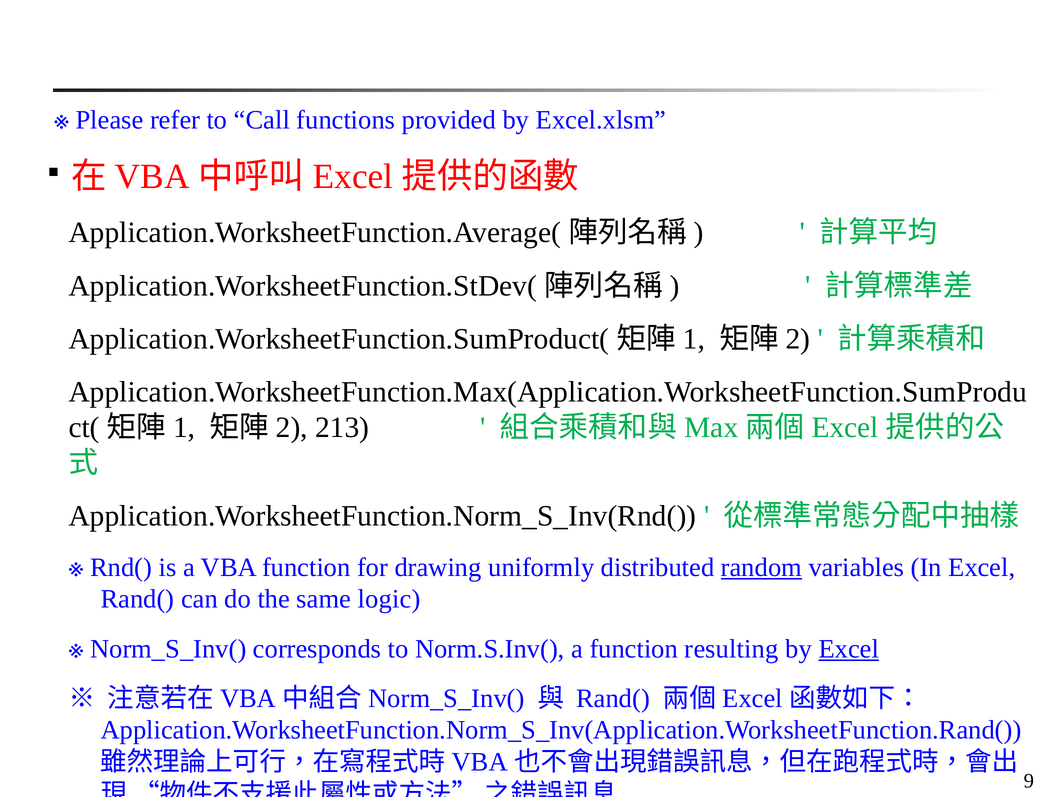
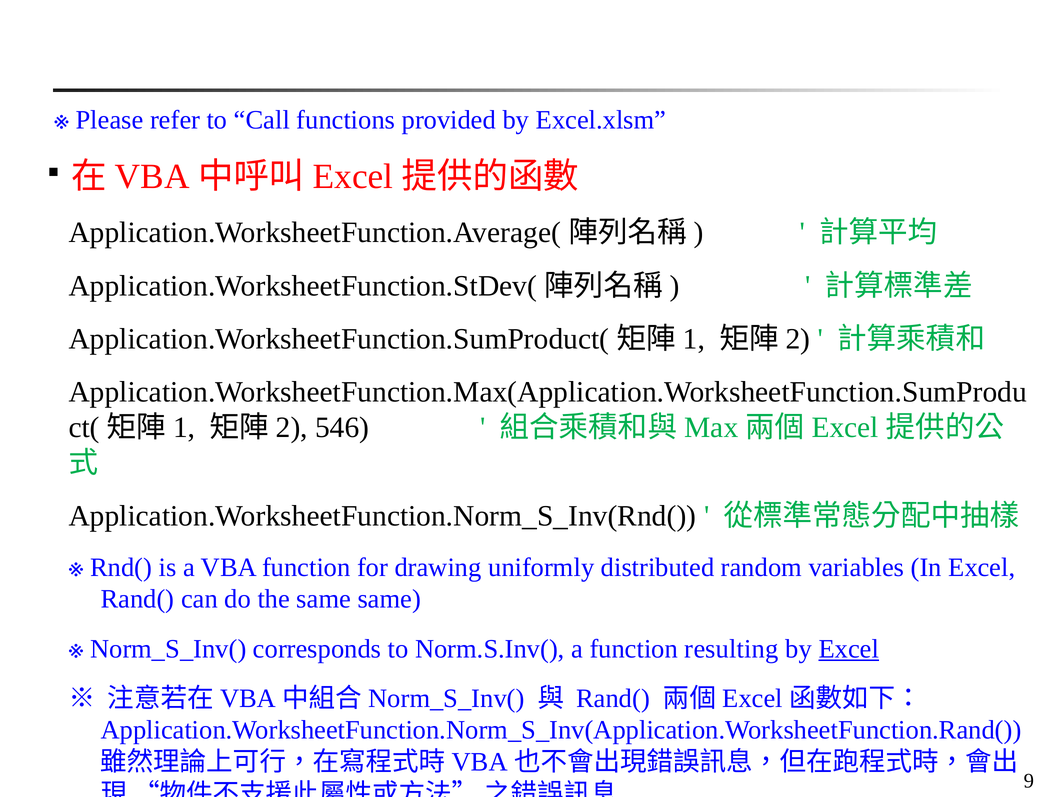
213: 213 -> 546 (342, 427)
random underline: present -> none (761, 567)
same logic: logic -> same (389, 599)
